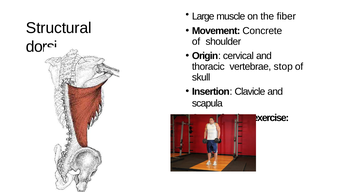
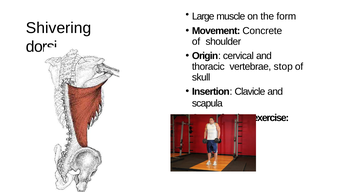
fiber: fiber -> form (286, 16)
Structural: Structural -> Shivering (59, 28)
